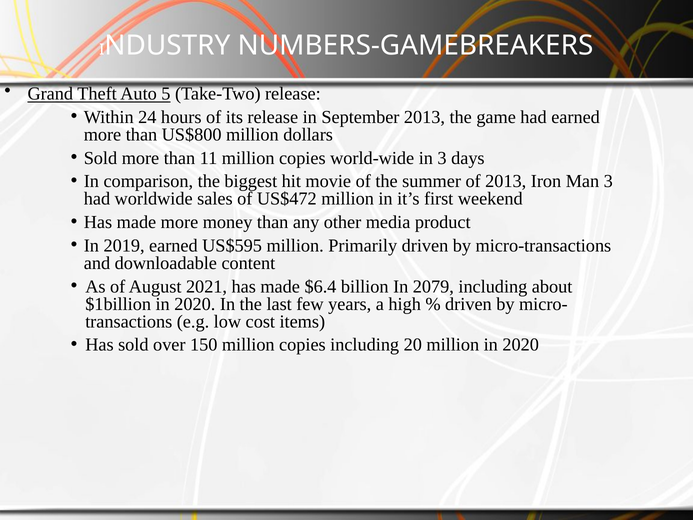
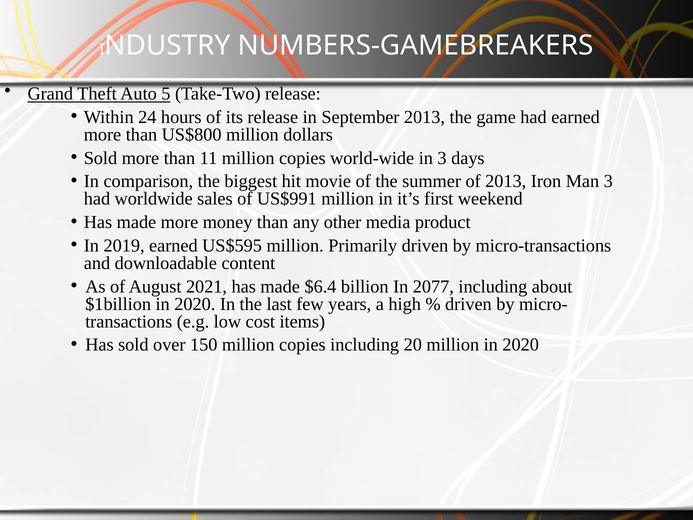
US$472: US$472 -> US$991 (287, 199)
2079: 2079 -> 2077 (433, 286)
